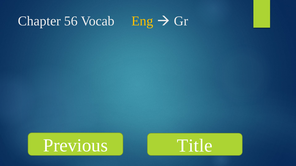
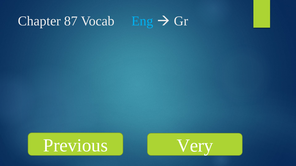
56: 56 -> 87 (71, 21)
Eng colour: yellow -> light blue (142, 21)
Title: Title -> Very (195, 146)
